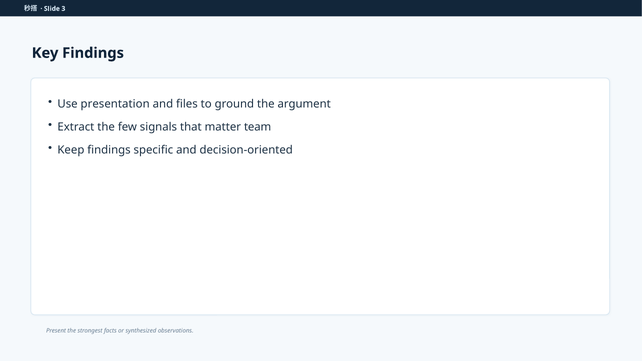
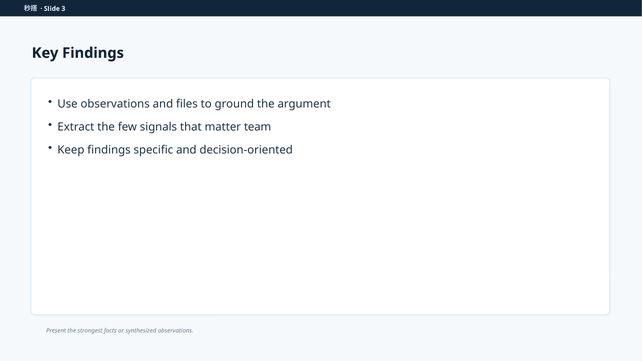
Use presentation: presentation -> observations (115, 104)
